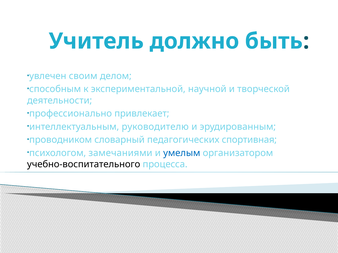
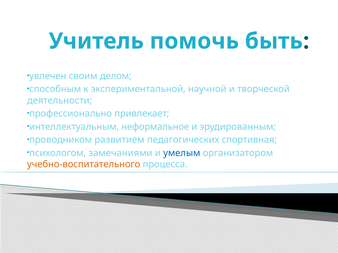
должно: должно -> помочь (194, 41)
руководителю: руководителю -> неформальное (155, 127)
словарный: словарный -> развитием (119, 140)
учебно-воспитательного colour: black -> orange (84, 165)
